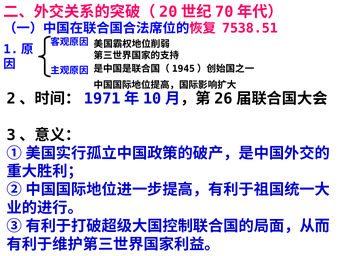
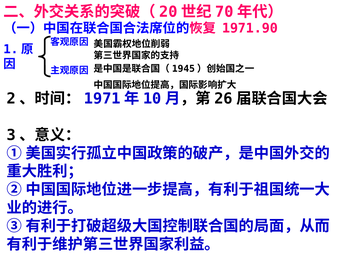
7538.51: 7538.51 -> 1971.90 (250, 28)
